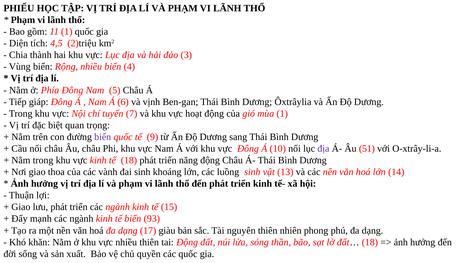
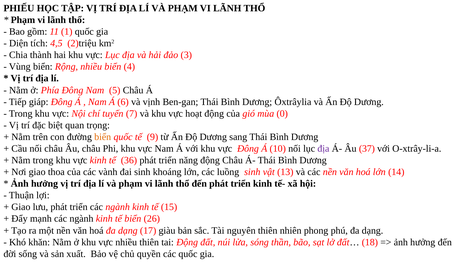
mùa 1: 1 -> 0 (282, 113)
biển colour: purple -> orange (103, 137)
51: 51 -> 37 (367, 148)
tế 18: 18 -> 36 (129, 160)
93: 93 -> 26 (152, 219)
